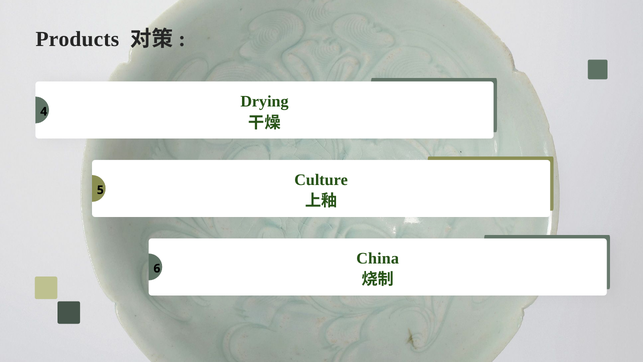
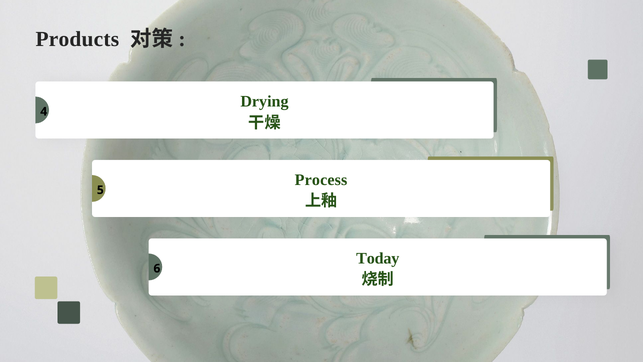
Culture: Culture -> Process (321, 180)
China: China -> Today (378, 258)
